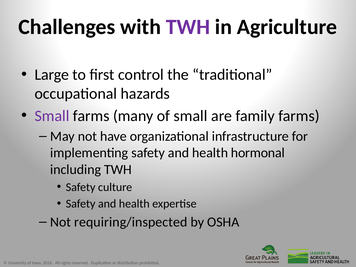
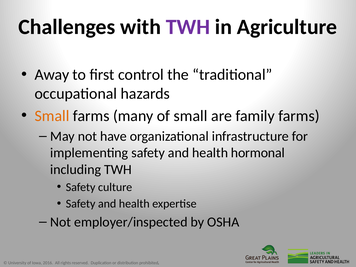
Large: Large -> Away (52, 75)
Small colour: purple -> orange (52, 116)
requiring/inspected: requiring/inspected -> employer/inspected (131, 222)
